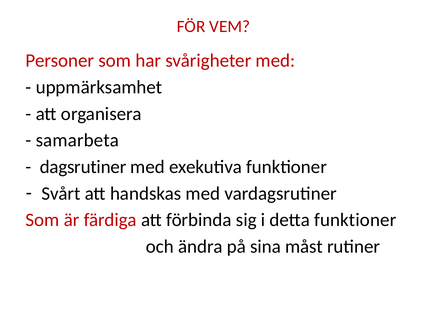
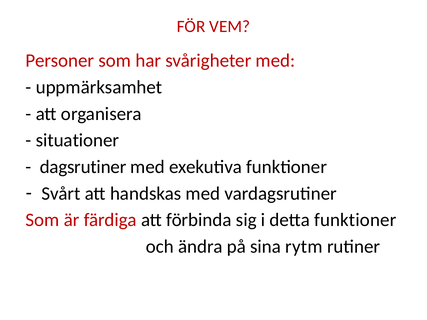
samarbeta: samarbeta -> situationer (77, 140)
måst: måst -> rytm (304, 247)
